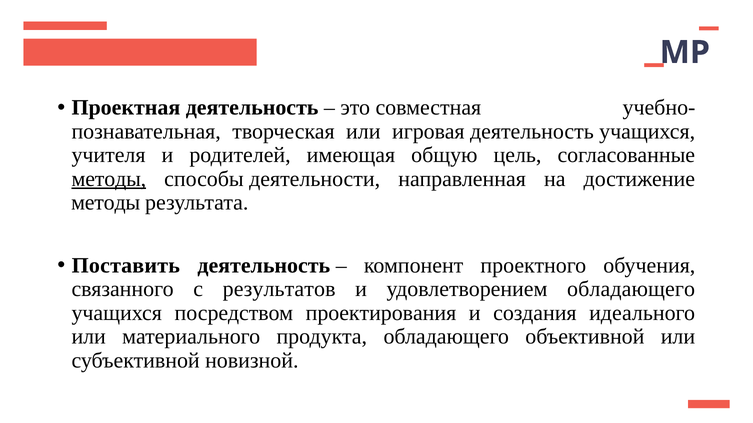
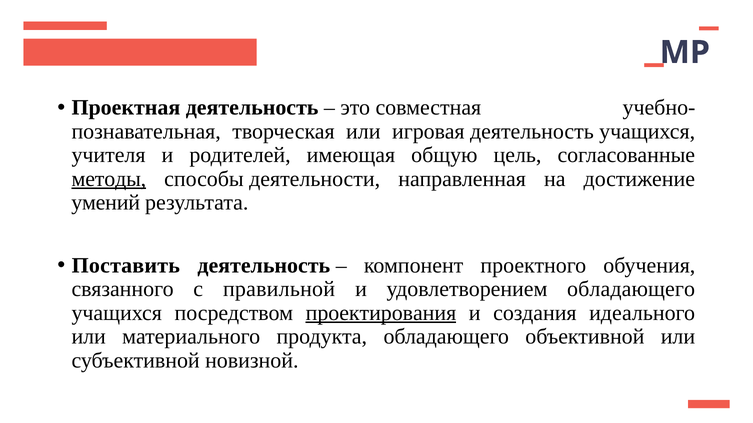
методы: методы -> умений (106, 203)
результатов: результатов -> правильной (279, 290)
проектирования underline: none -> present (381, 313)
